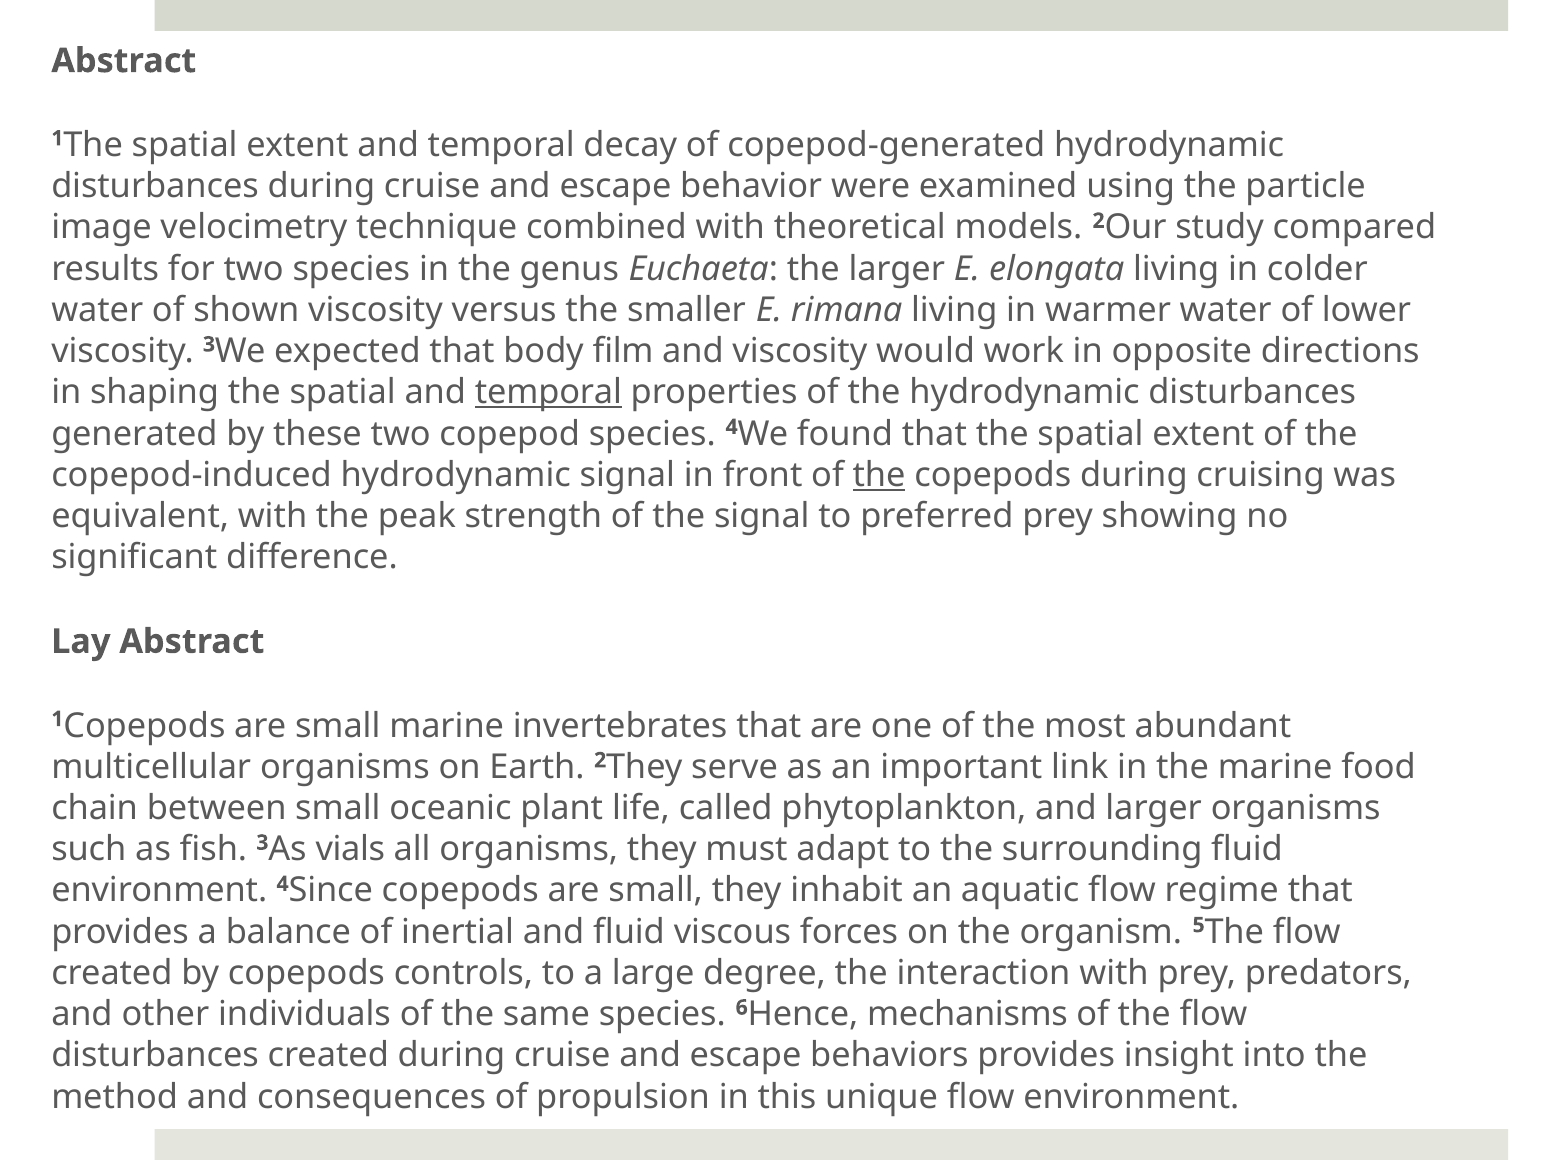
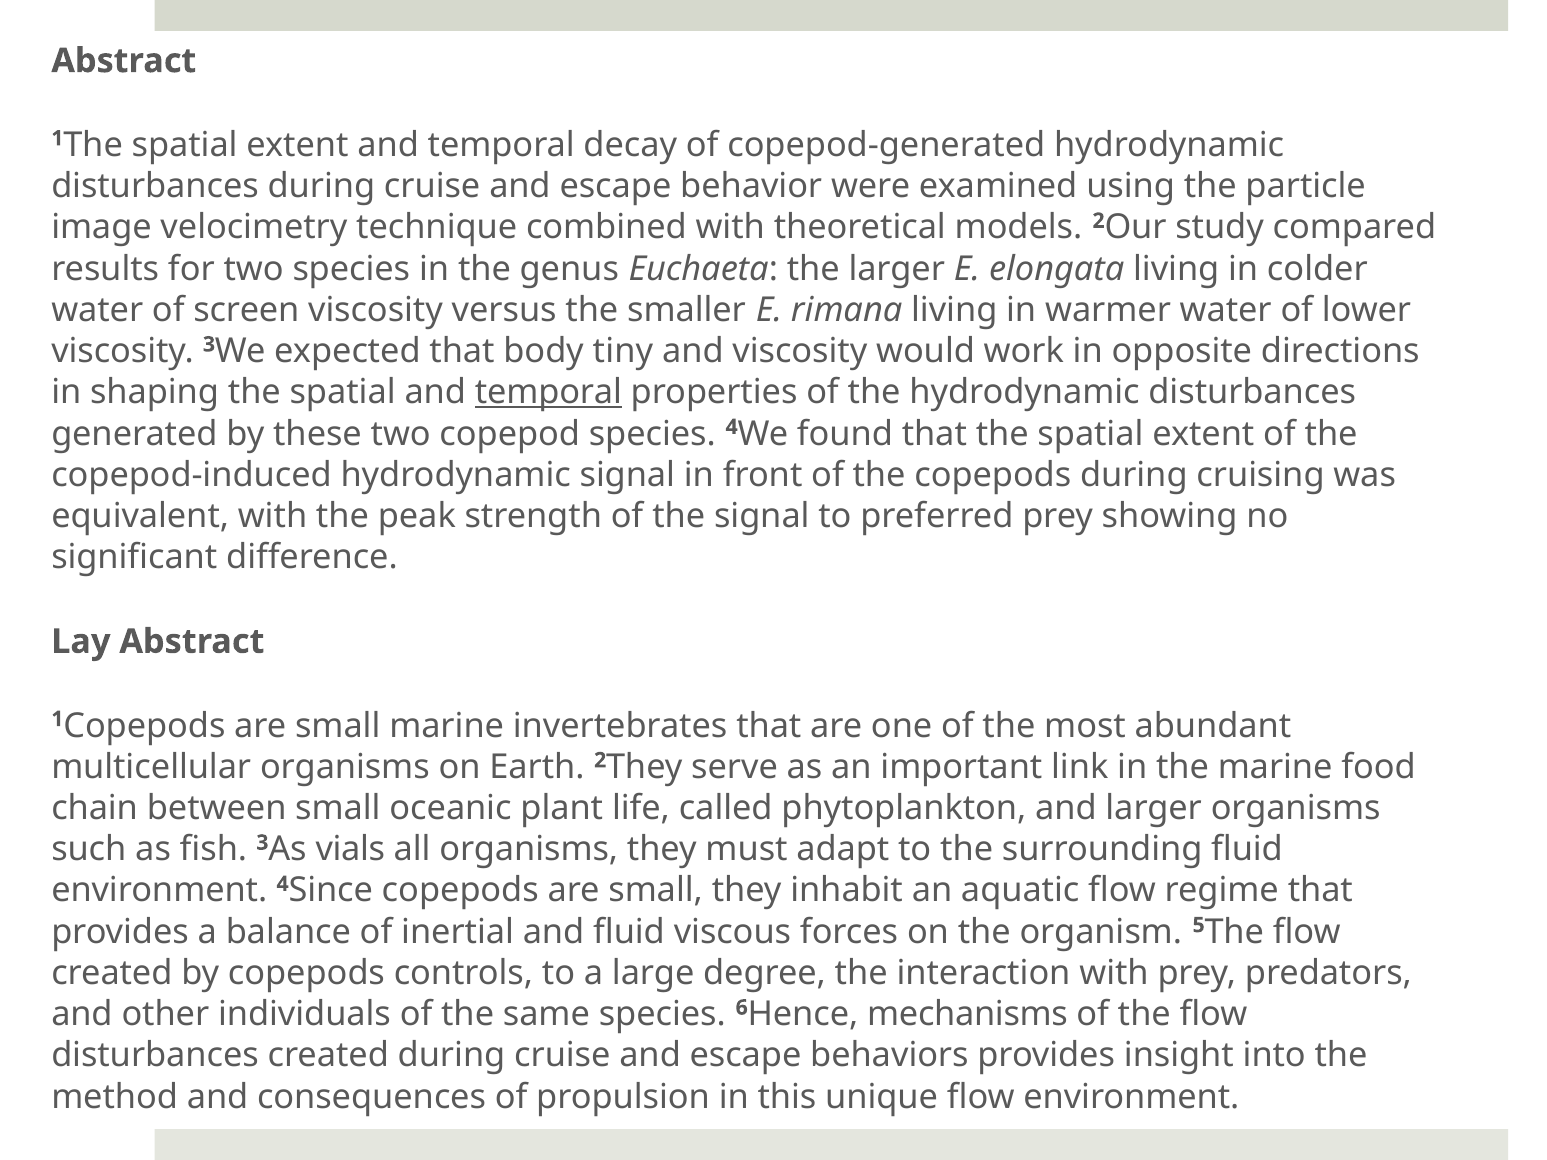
shown: shown -> screen (246, 310)
film: film -> tiny (623, 351)
the underline: present -> none (879, 475)
